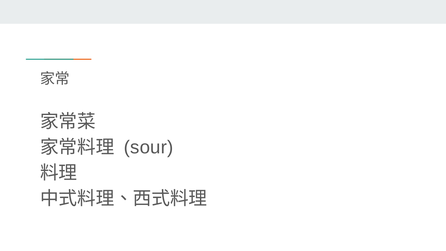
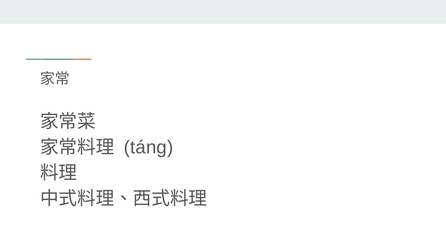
sour: sour -> táng (149, 147)
